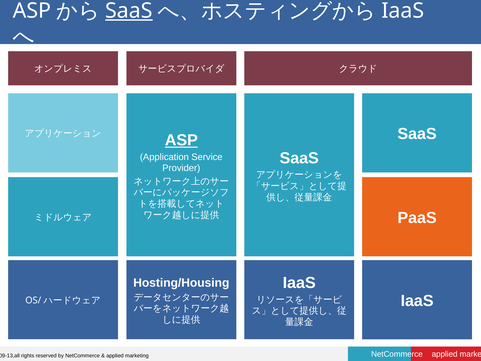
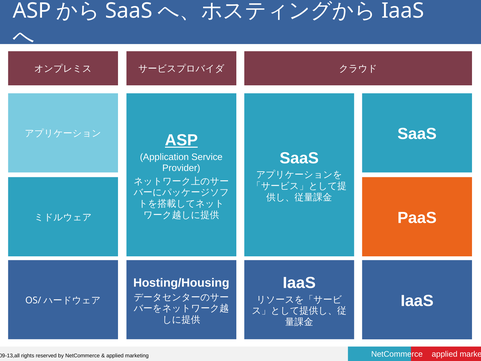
SaaS underline: present -> none (129, 11)
